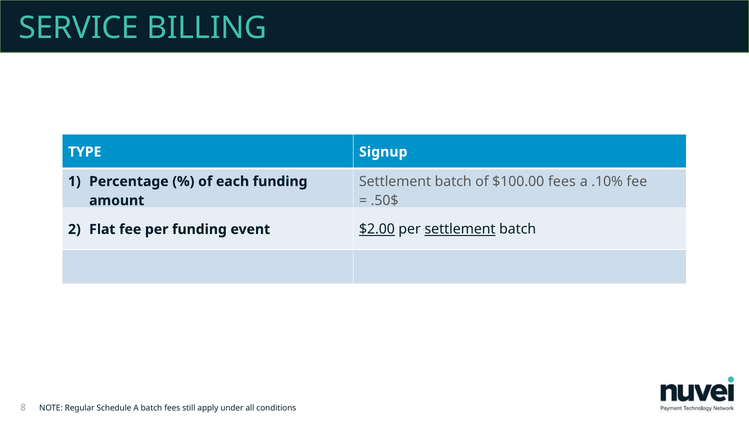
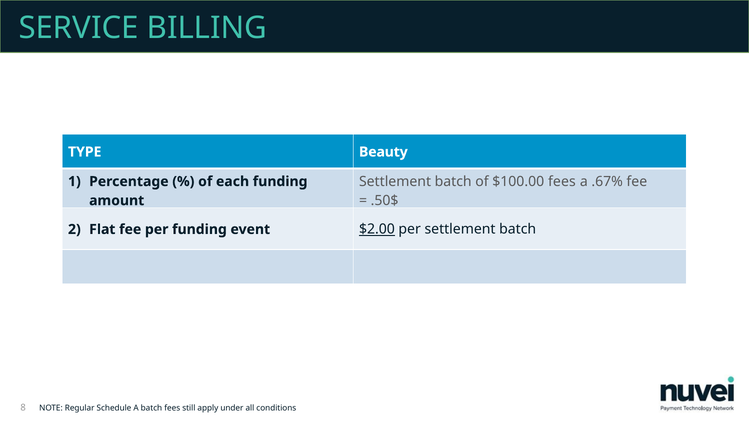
Signup: Signup -> Beauty (383, 152)
.10%: .10% -> .67% (607, 182)
settlement underline: present -> none (460, 230)
